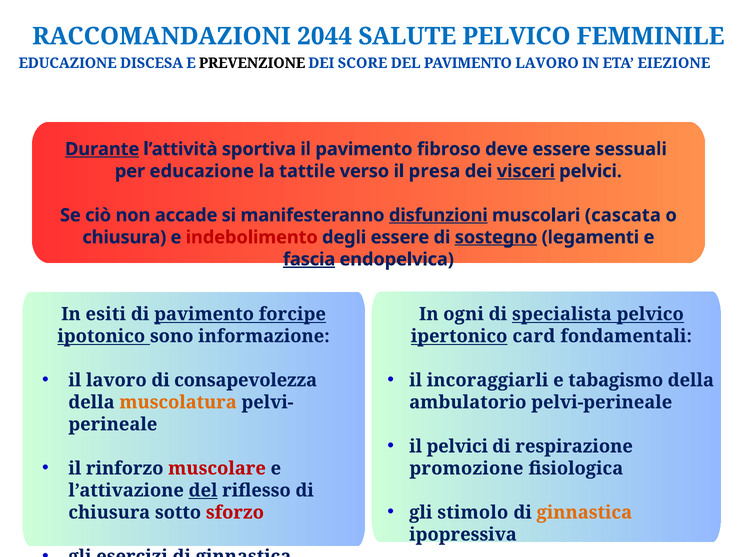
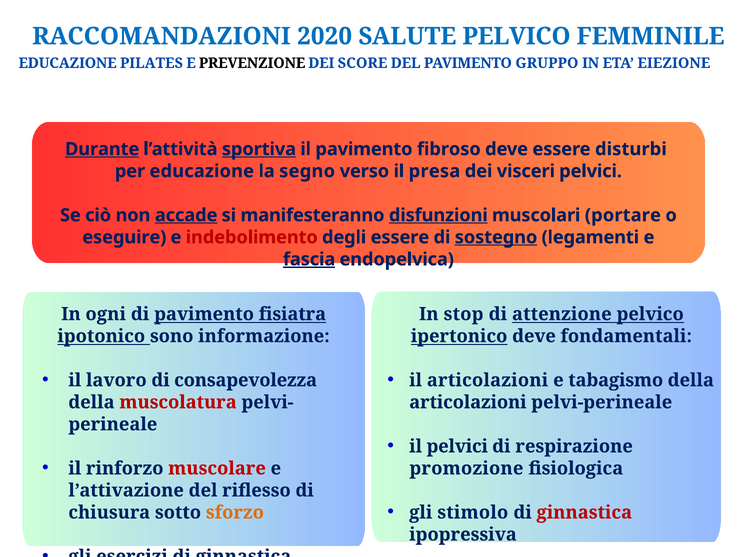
2044: 2044 -> 2020 (325, 36)
DISCESA: DISCESA -> PILATES (151, 63)
PAVIMENTO LAVORO: LAVORO -> GRUPPO (547, 63)
sportiva underline: none -> present (259, 149)
sessuali: sessuali -> disturbi (631, 149)
tattile: tattile -> segno (307, 171)
visceri underline: present -> none (526, 171)
accade underline: none -> present (186, 215)
cascata: cascata -> portare (623, 215)
chiusura: chiusura -> eseguire (124, 237)
esiti: esiti -> ogni (106, 314)
forcipe: forcipe -> fisiatra (292, 314)
ogni: ogni -> stop (464, 314)
specialista: specialista -> attenzione (562, 314)
ipertonico card: card -> deve (534, 336)
il incoraggiarli: incoraggiarli -> articolazioni (488, 380)
muscolatura colour: orange -> red (178, 402)
ambulatorio: ambulatorio -> articolazioni (468, 402)
del underline: present -> none (203, 491)
ginnastica colour: orange -> red (584, 513)
sforzo colour: red -> orange (235, 513)
